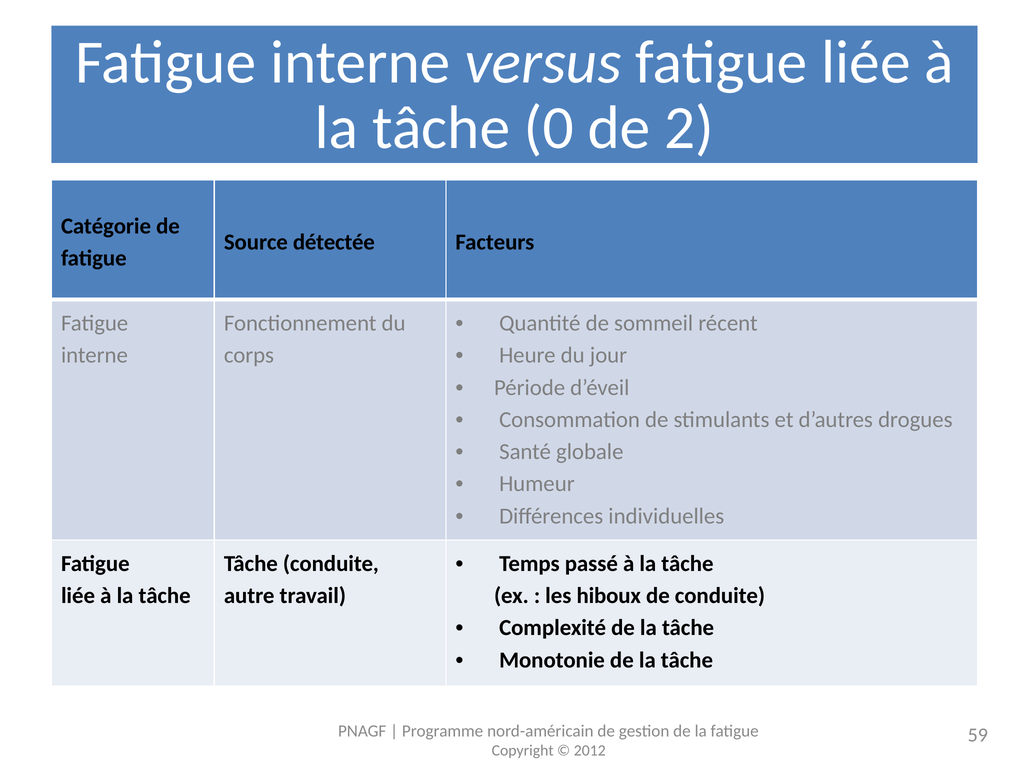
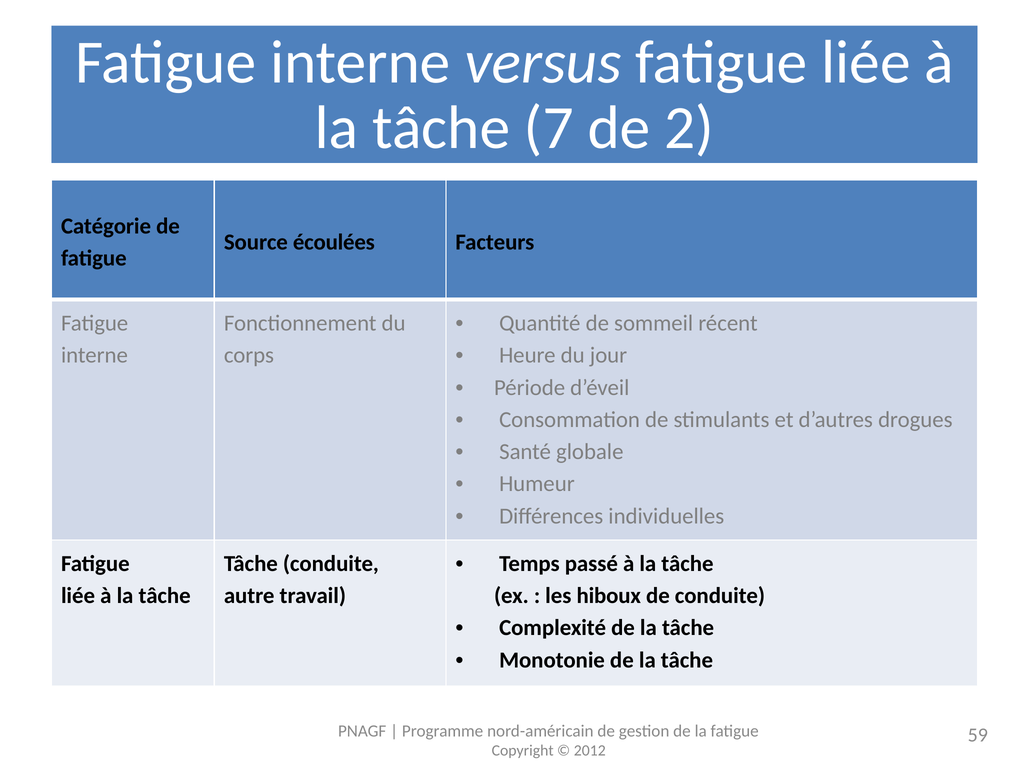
0: 0 -> 7 (549, 128)
détectée: détectée -> écoulées (334, 242)
